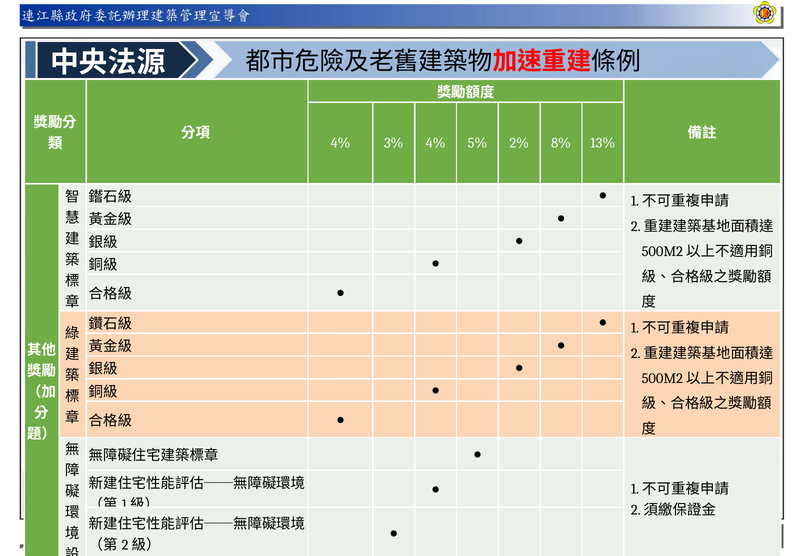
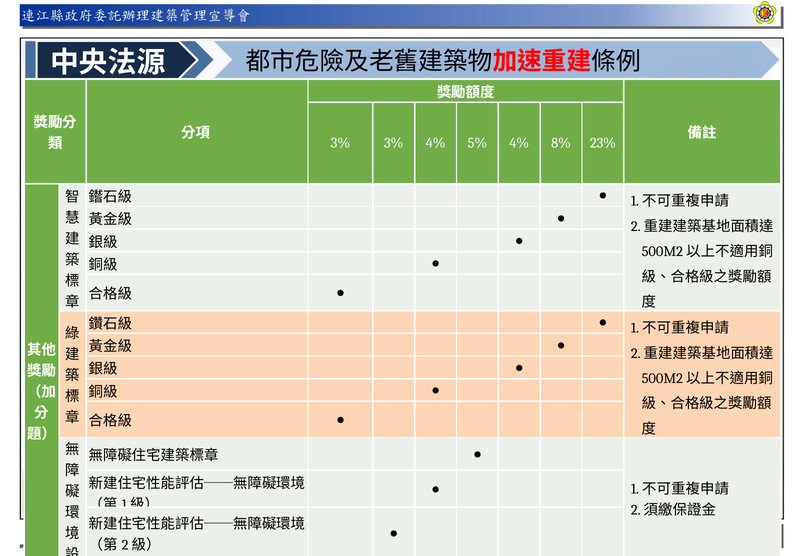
4%: 4% -> 3% (340, 143)
5% 2%: 2% -> 4% (519, 143)
13%: 13% -> 23% (603, 143)
